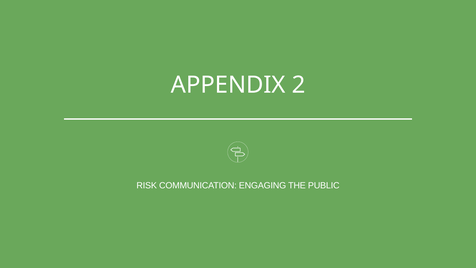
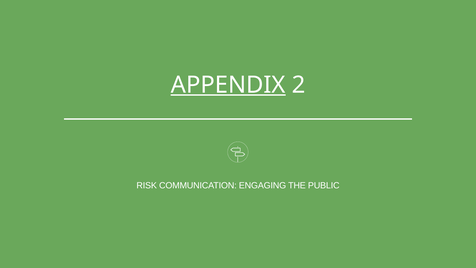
APPENDIX underline: none -> present (228, 85)
